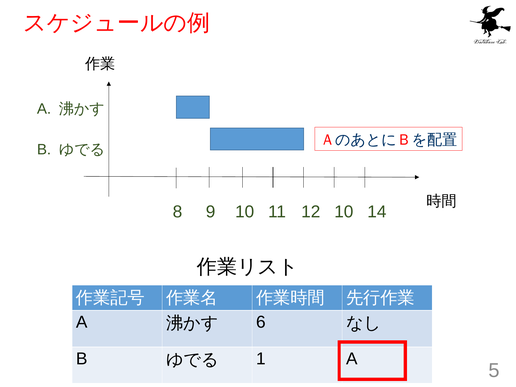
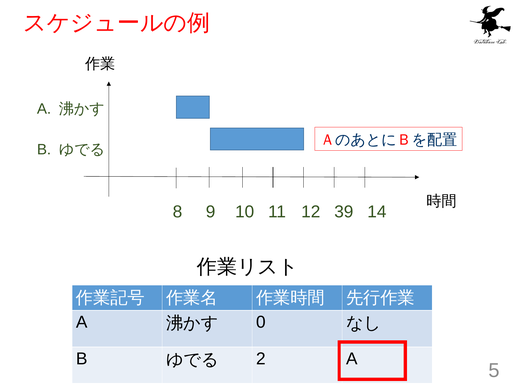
12 10: 10 -> 39 (344, 212)
6: 6 -> 0 (261, 322)
1: 1 -> 2 (261, 359)
